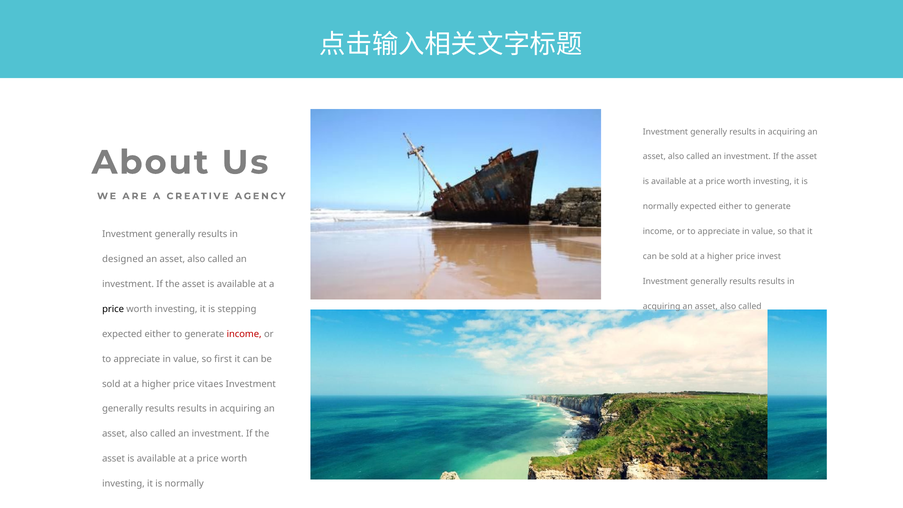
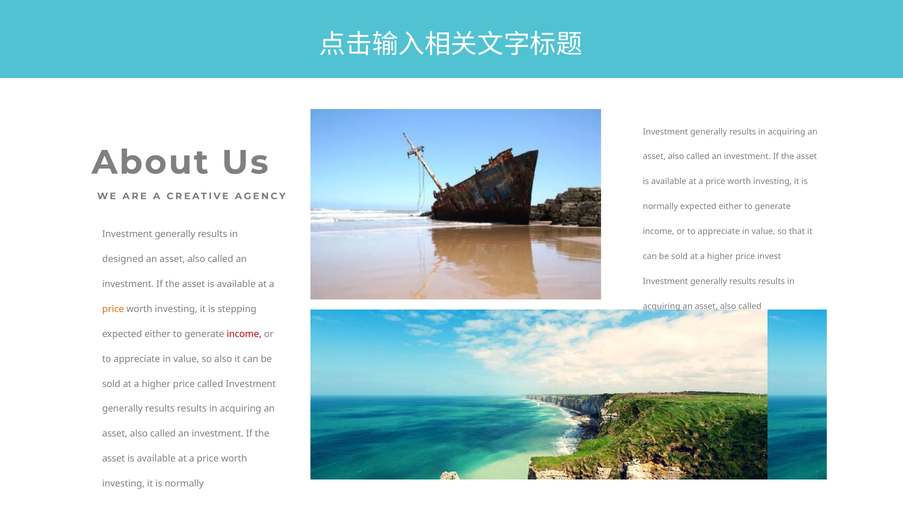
price colour: black -> orange (113, 309)
so first: first -> also (223, 359)
price vitaes: vitaes -> called (210, 384)
